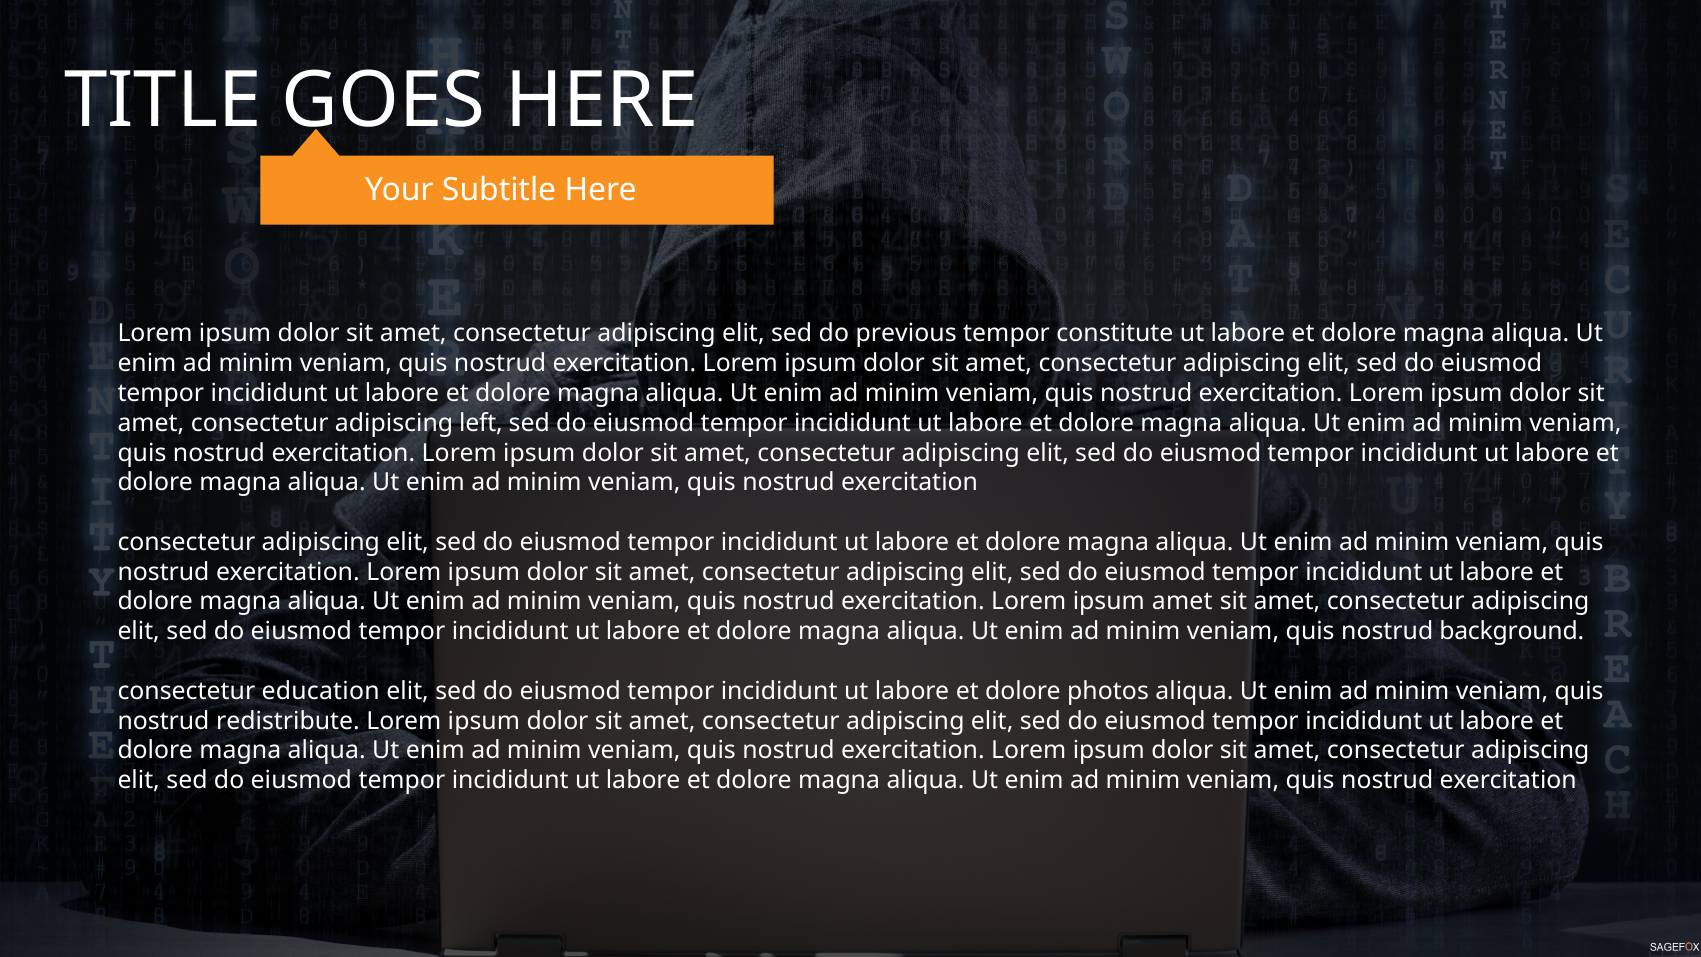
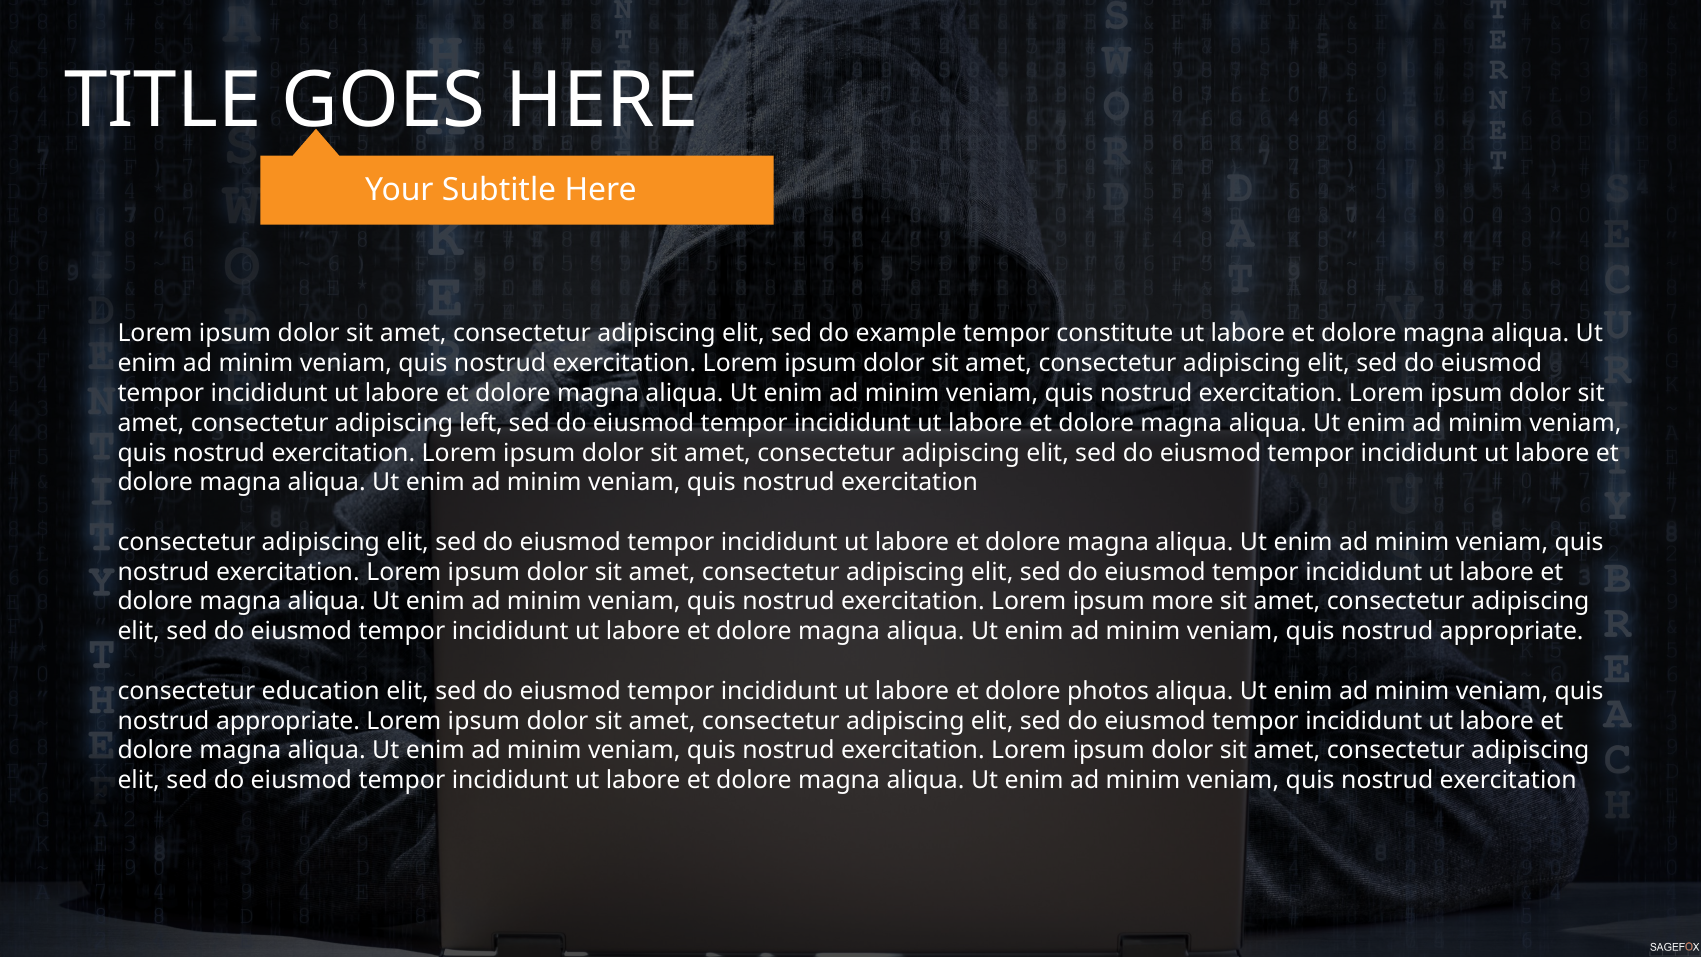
previous: previous -> example (906, 334)
ipsum amet: amet -> more (1182, 602)
background: background -> appropriate (1512, 631)
redistribute: redistribute -> appropriate (288, 721)
